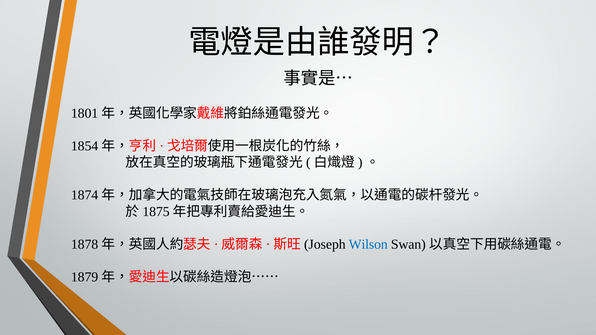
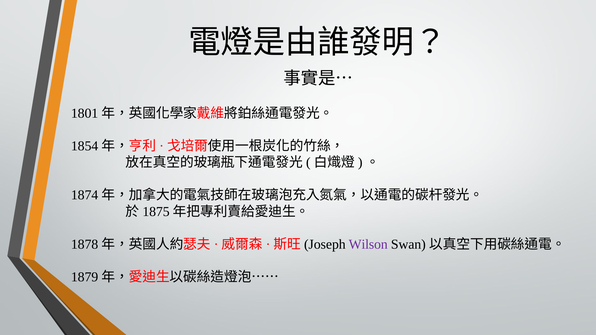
Wilson colour: blue -> purple (368, 244)
